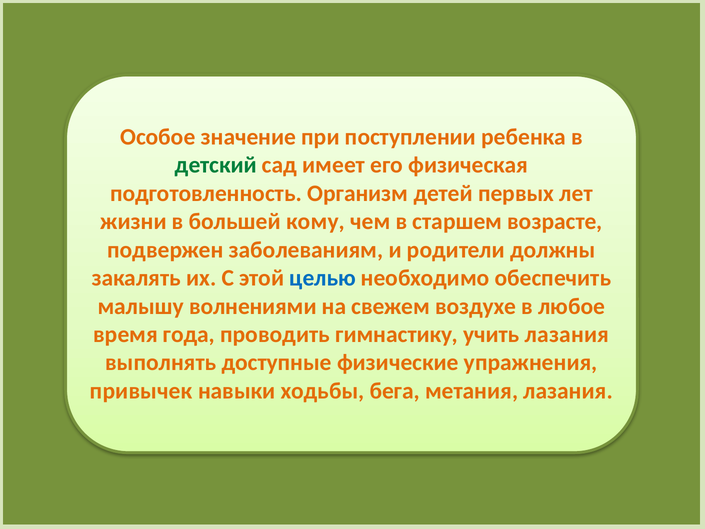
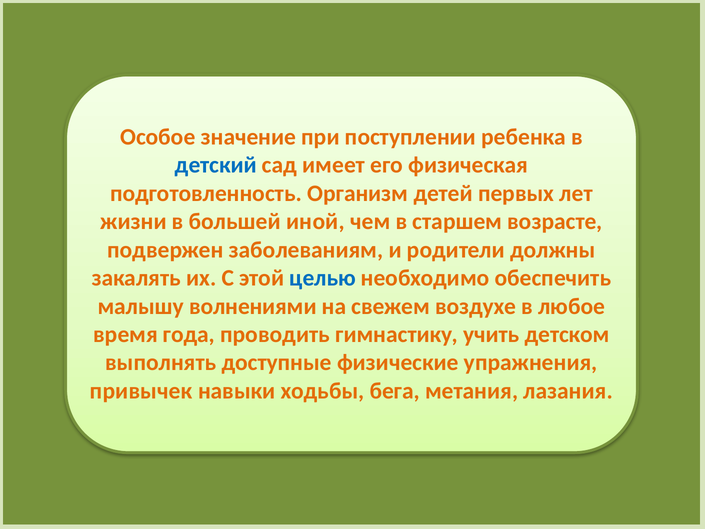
детский colour: green -> blue (216, 165)
кому: кому -> иной (315, 222)
учить лазания: лазания -> детском (567, 334)
